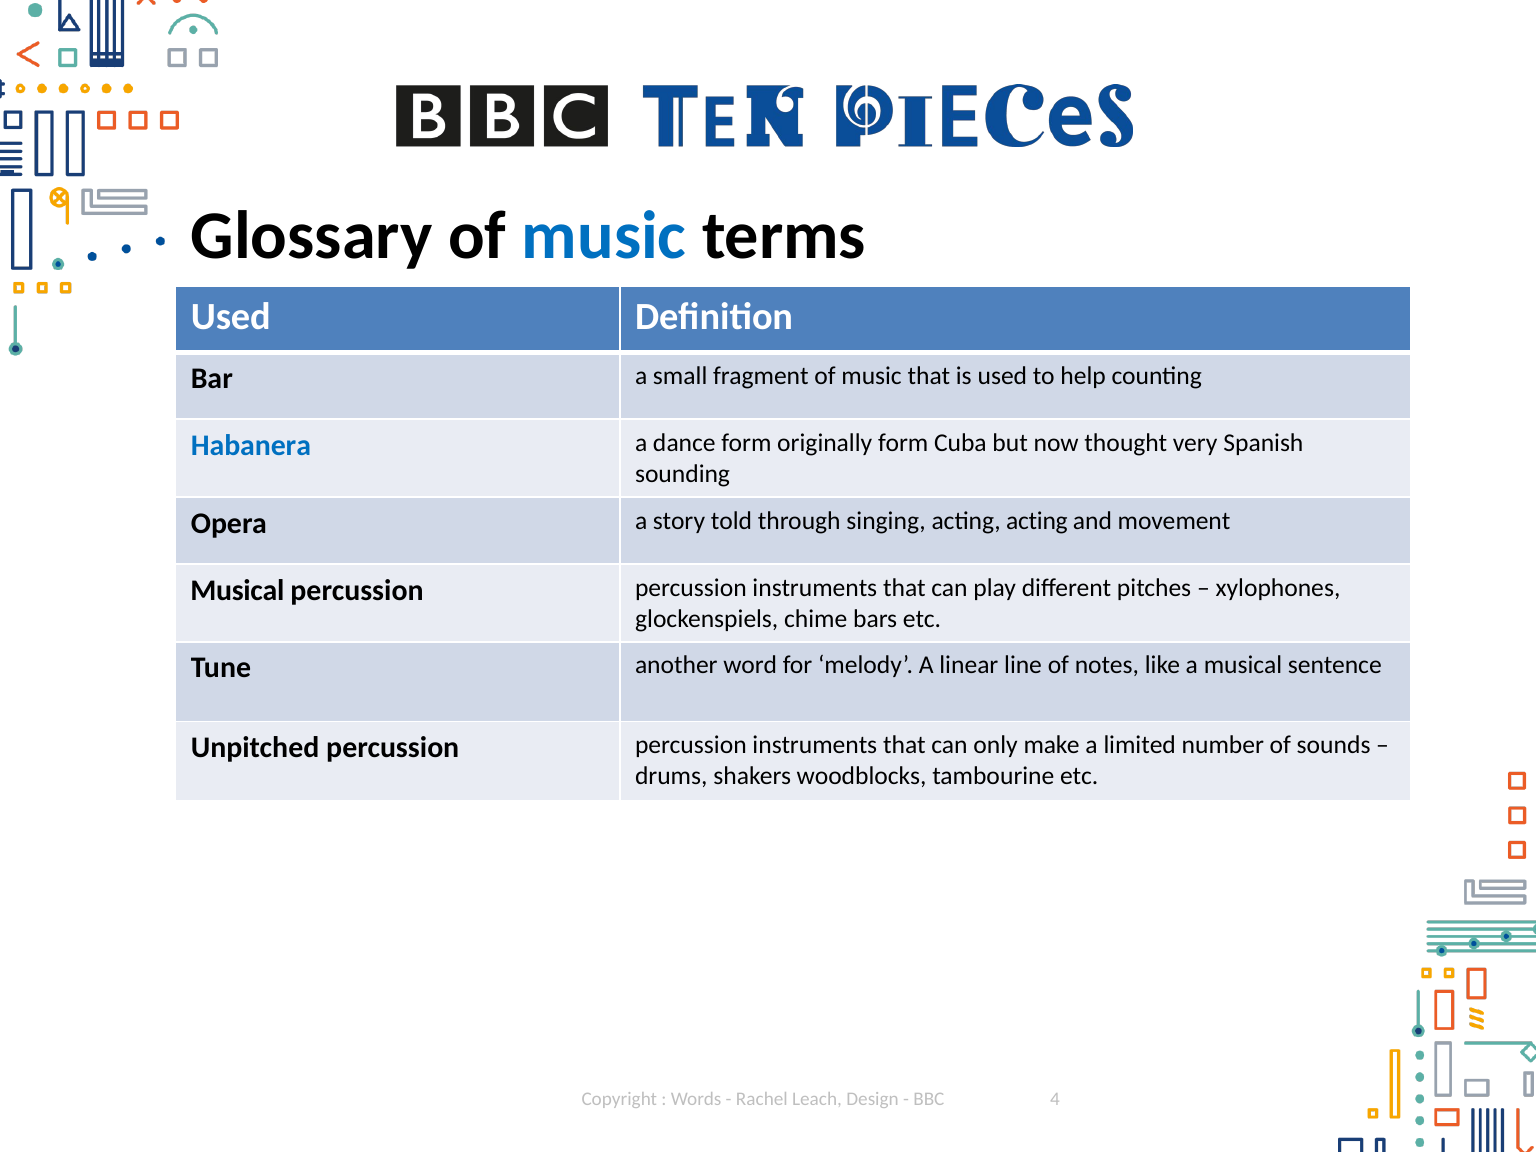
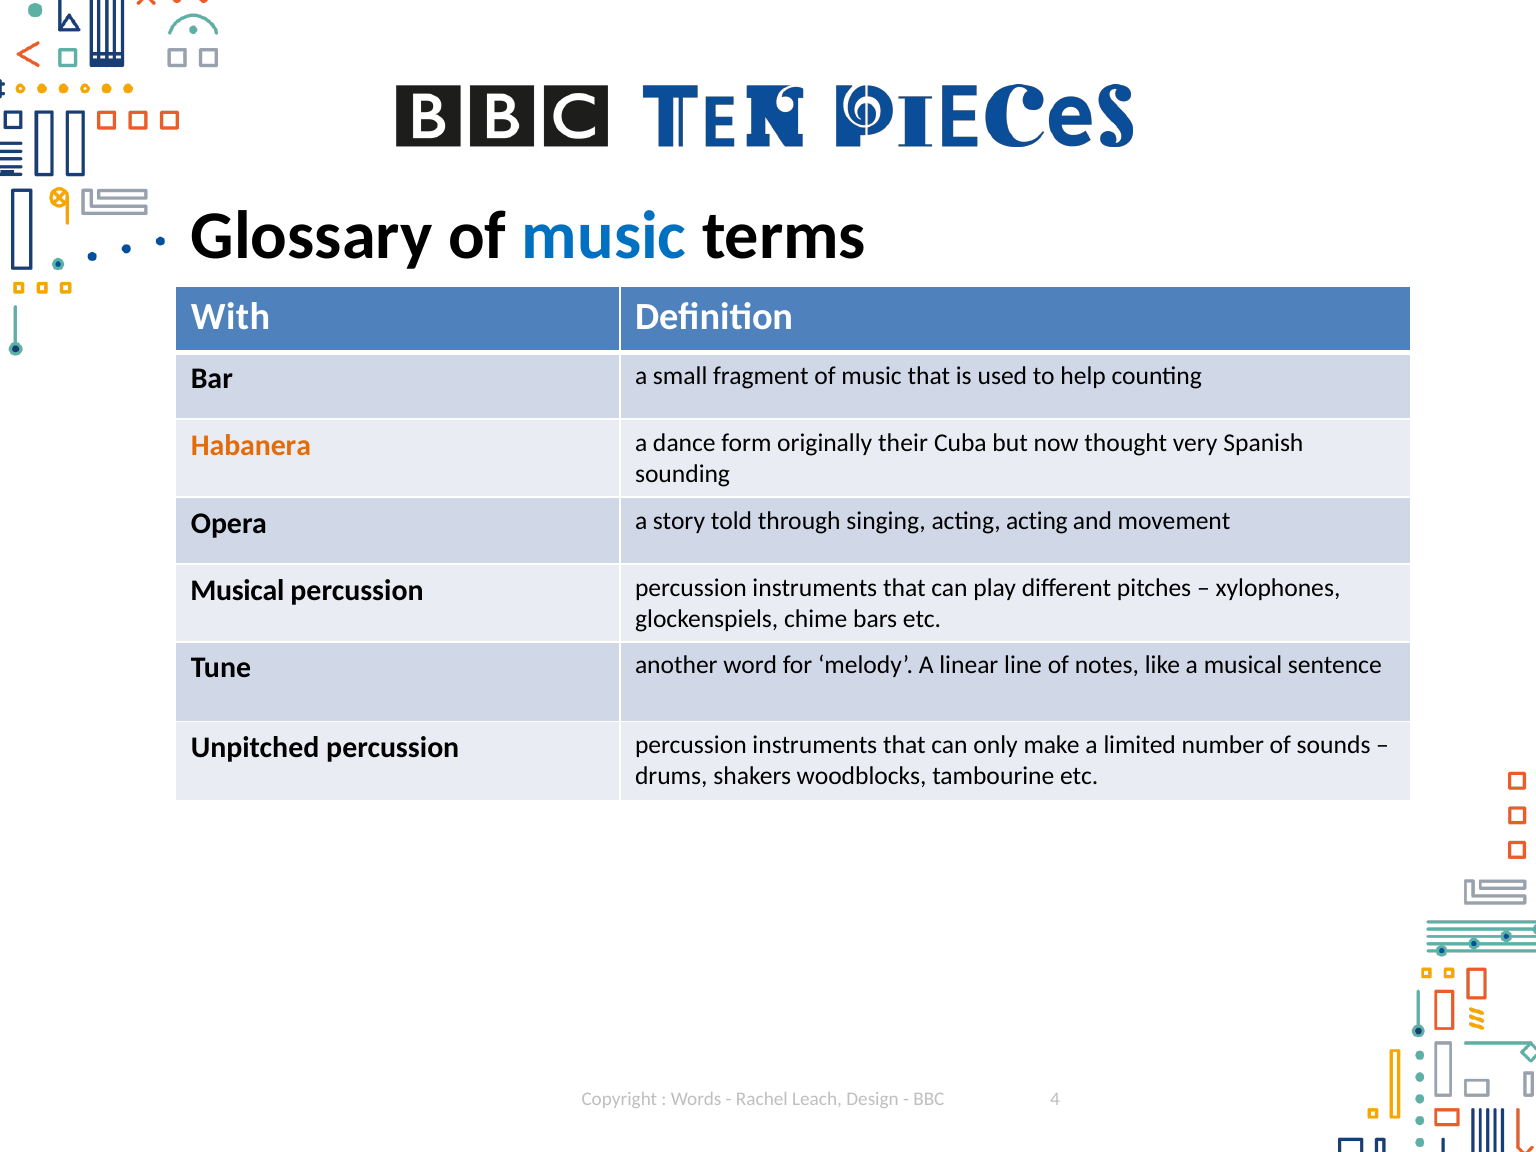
Used: Used -> With (231, 317)
Habanera colour: blue -> orange (251, 446)
originally form: form -> their (903, 443)
